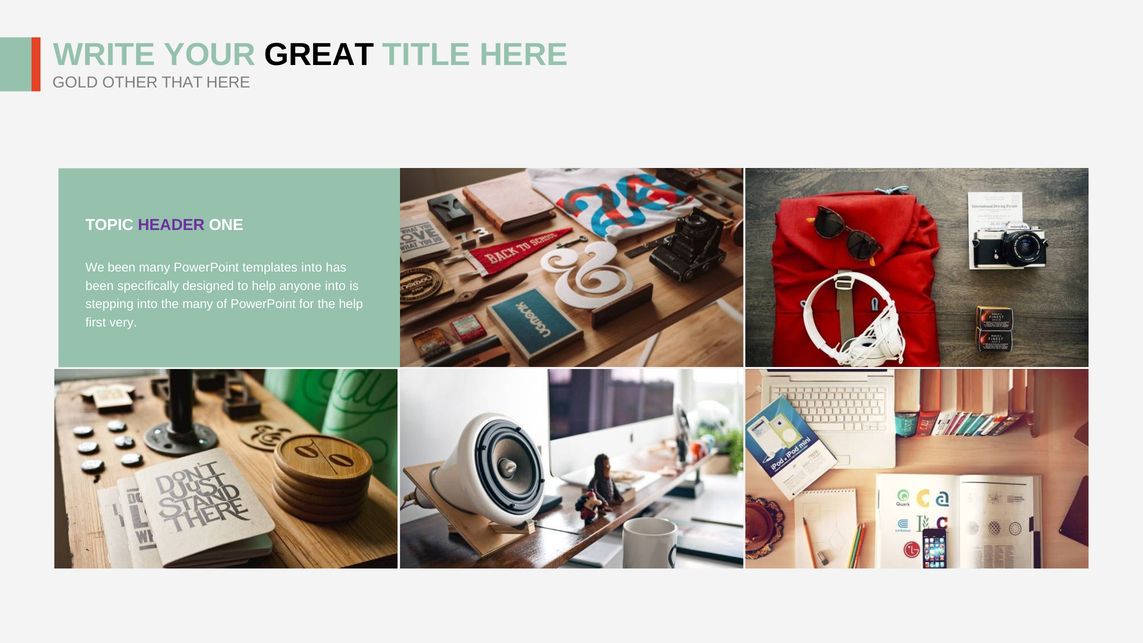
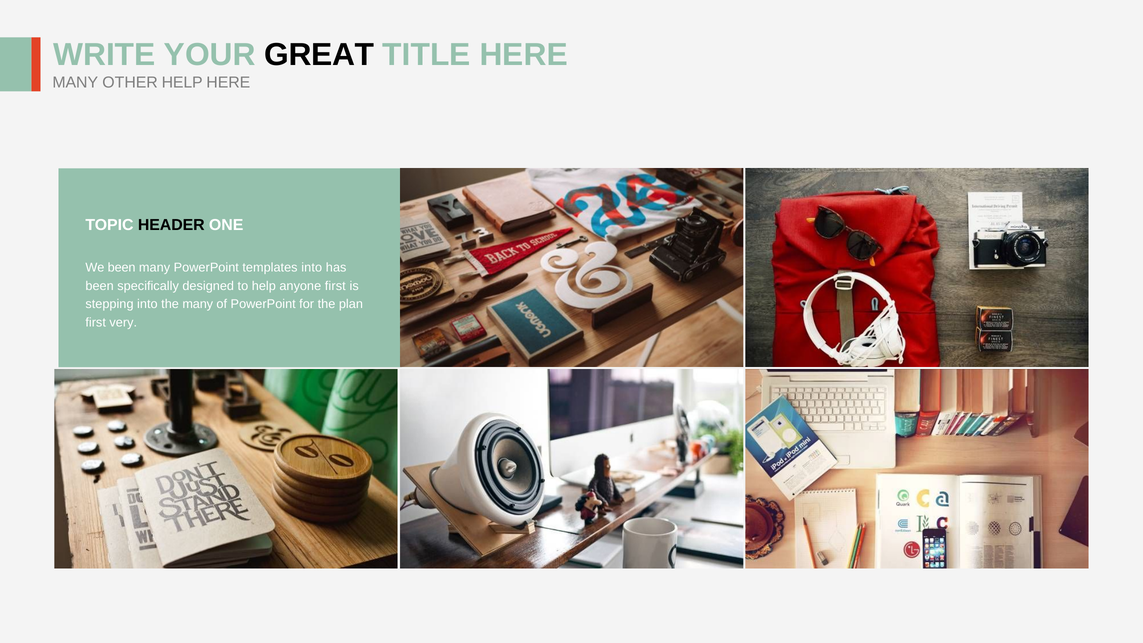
GOLD: GOLD -> MANY (75, 83)
OTHER THAT: THAT -> HELP (182, 83)
HEADER colour: purple -> black (171, 225)
anyone into: into -> first (335, 286)
the help: help -> plan (351, 304)
